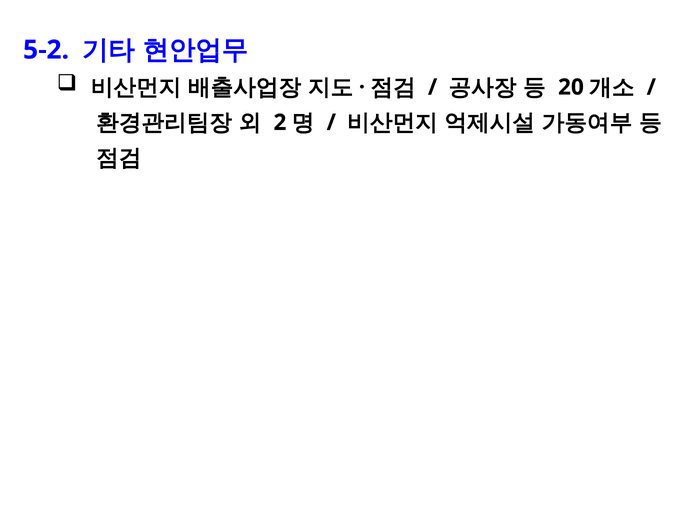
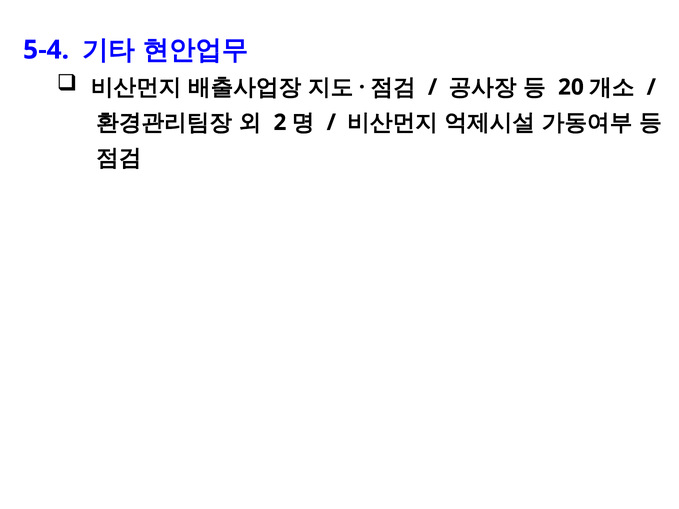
5-2: 5-2 -> 5-4 (46, 50)
